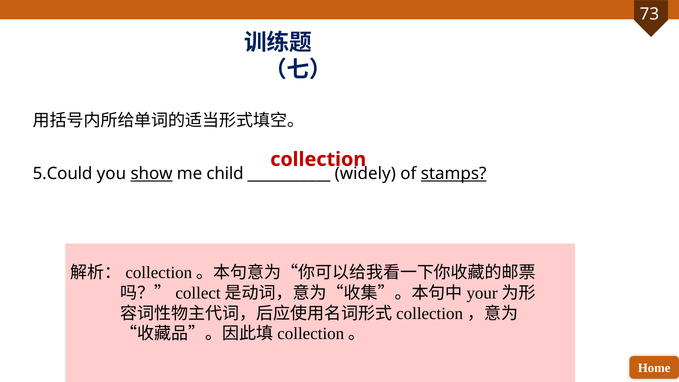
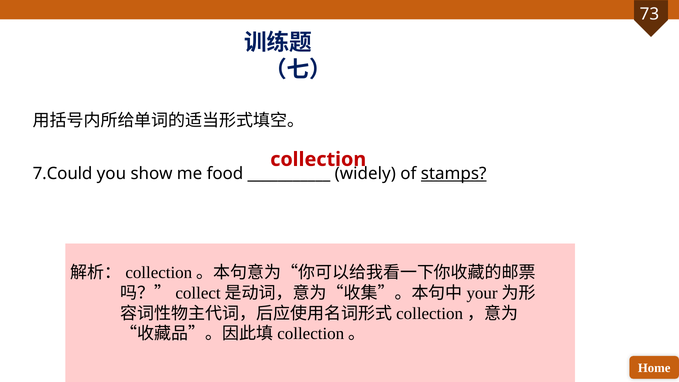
5.Could: 5.Could -> 7.Could (63, 174)
show underline: present -> none (152, 174)
child: child -> food (225, 174)
